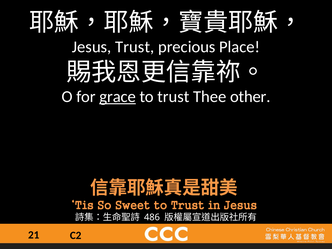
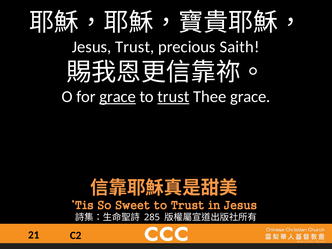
Place: Place -> Saith (239, 47)
trust underline: none -> present (173, 97)
Thee other: other -> grace (250, 97)
486: 486 -> 285 (152, 217)
